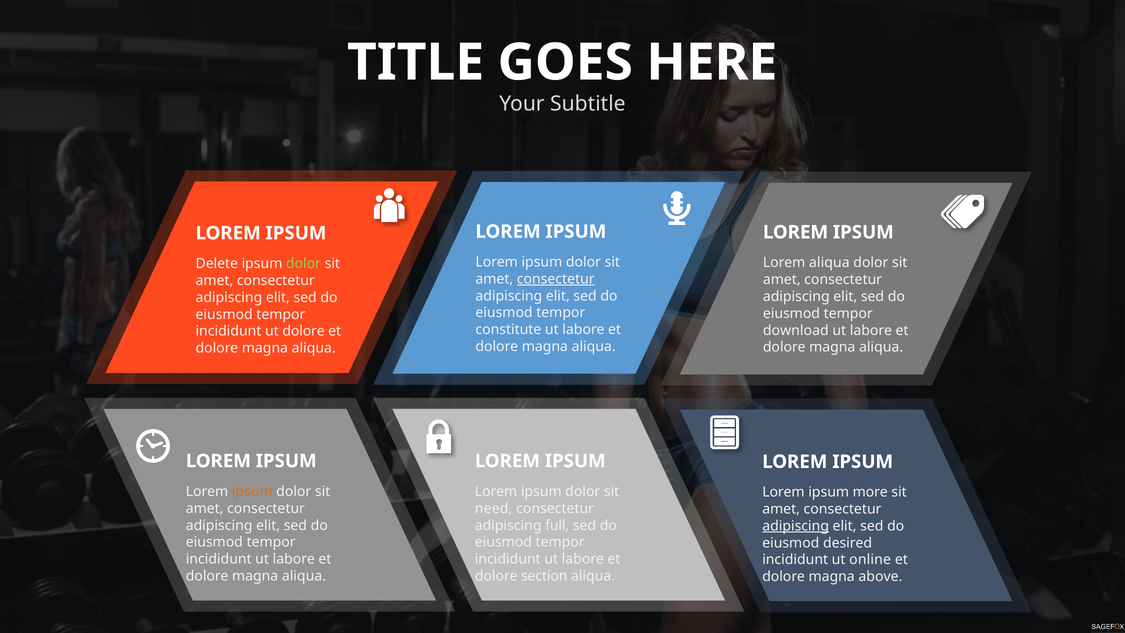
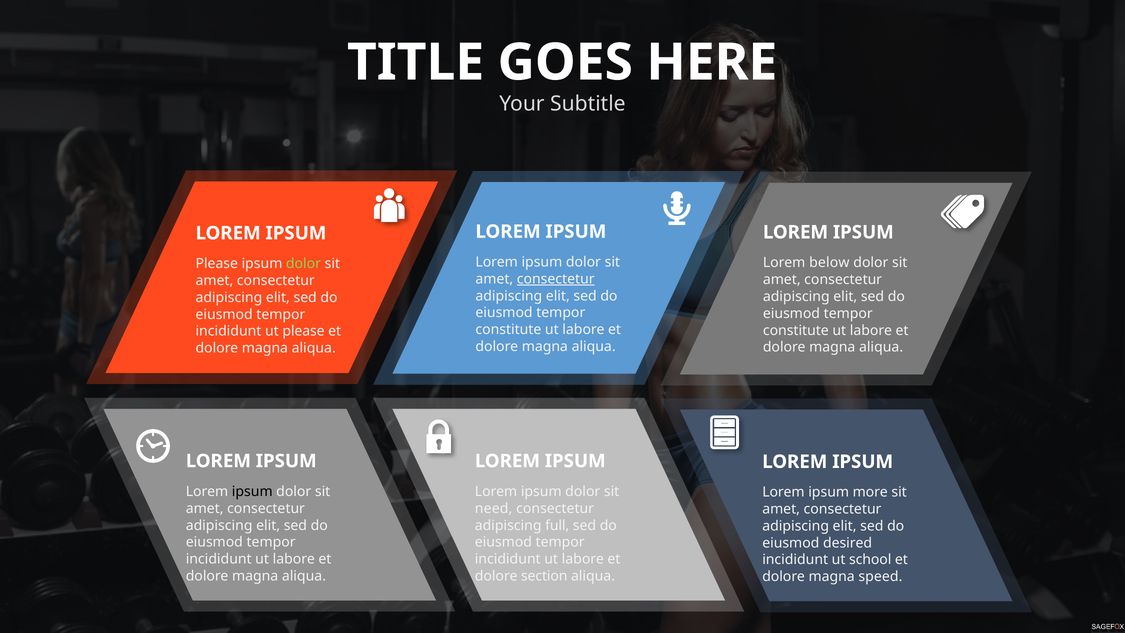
Lorem aliqua: aliqua -> below (829, 263)
Delete: Delete -> Please (217, 264)
download: download -> constitute (796, 330)
ut dolore: dolore -> please (304, 331)
ipsum colour: orange -> black (252, 491)
adipiscing underline: present -> none (796, 526)
online: online -> school (870, 560)
above: above -> speed (880, 577)
